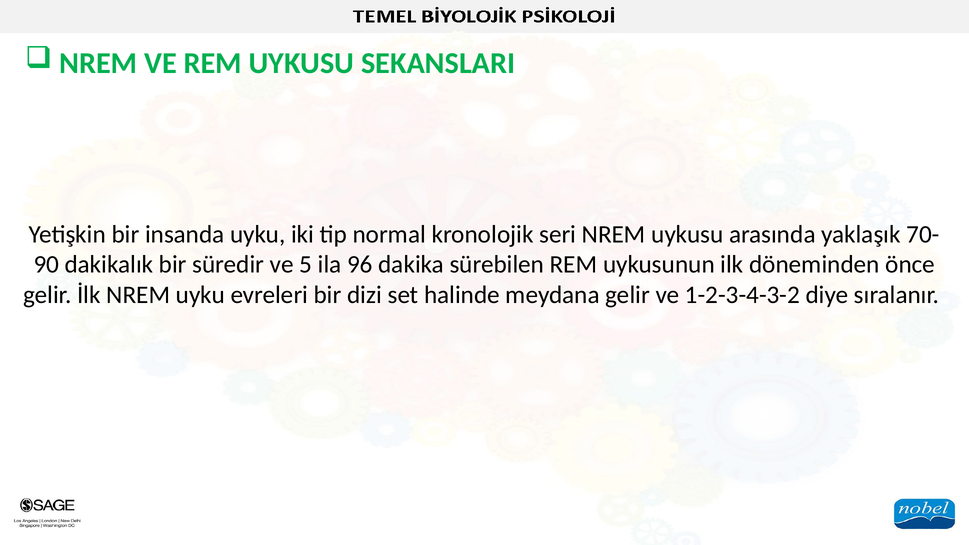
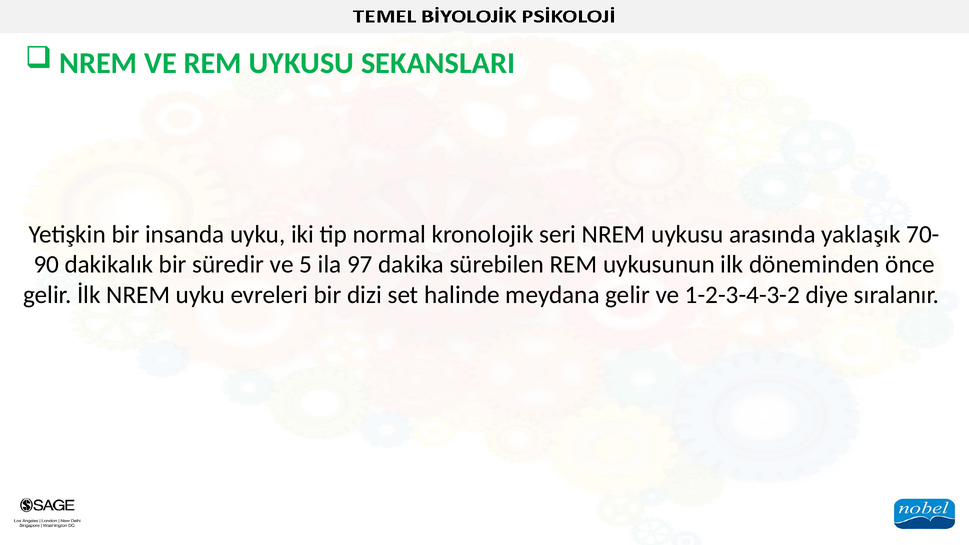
96: 96 -> 97 (360, 265)
